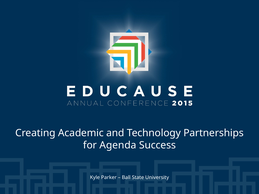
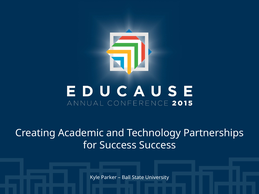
for Agenda: Agenda -> Success (118, 145)
